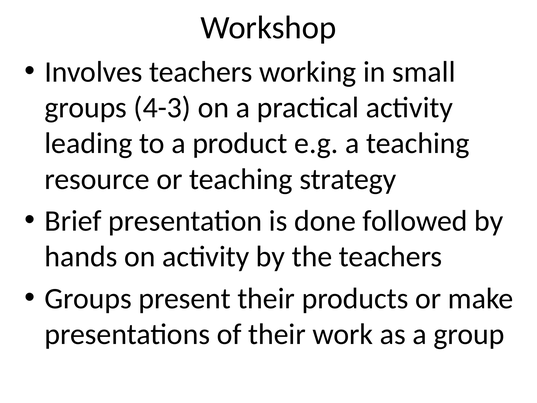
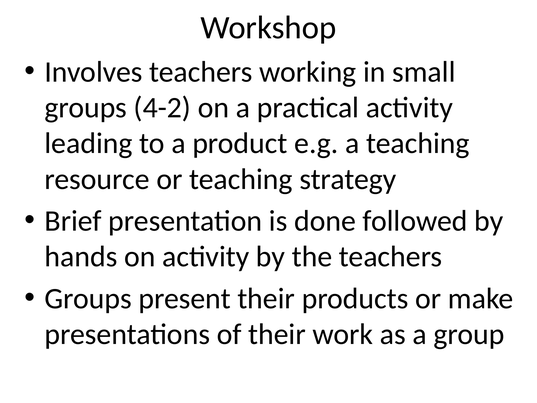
4-3: 4-3 -> 4-2 (162, 108)
